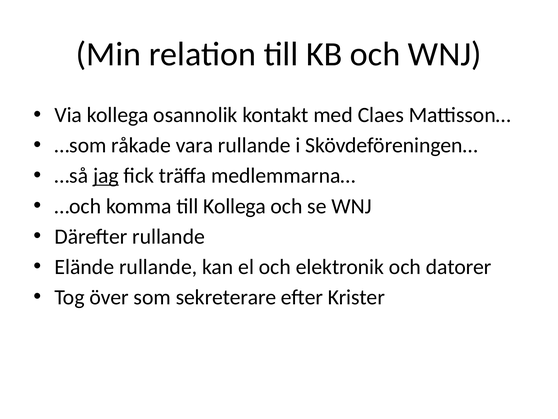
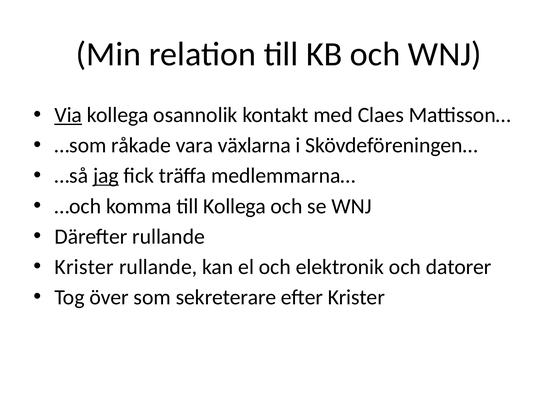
Via underline: none -> present (68, 115)
vara rullande: rullande -> växlarna (254, 145)
Elände: Elände -> Krister (84, 267)
